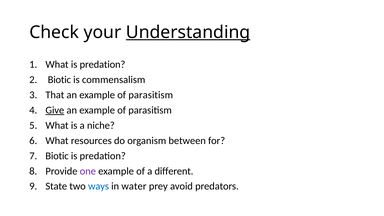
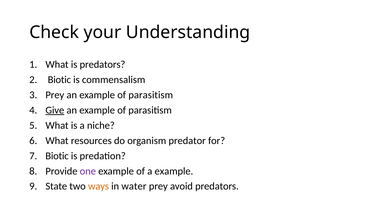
Understanding underline: present -> none (188, 32)
What is predation: predation -> predators (102, 64)
That: That -> Prey (55, 95)
between: between -> predator (187, 141)
a different: different -> example (174, 171)
ways colour: blue -> orange (99, 186)
